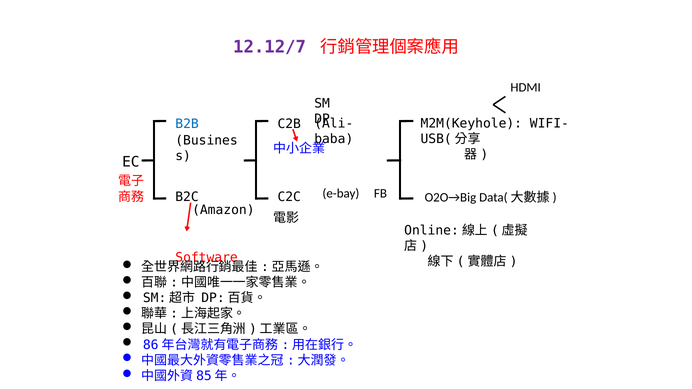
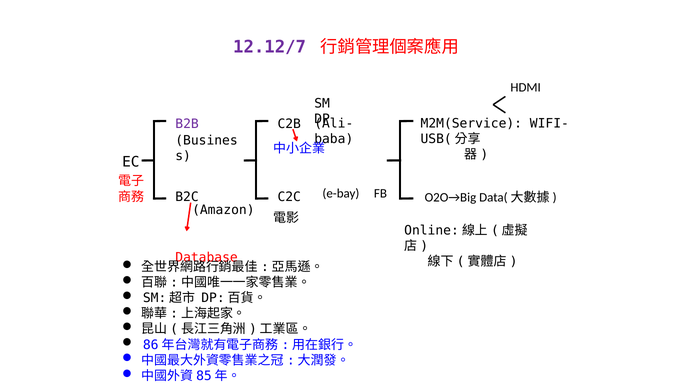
M2M(Keyhole: M2M(Keyhole -> M2M(Service (471, 124)
B2B colour: blue -> purple (187, 124)
Software: Software -> Database (207, 258)
